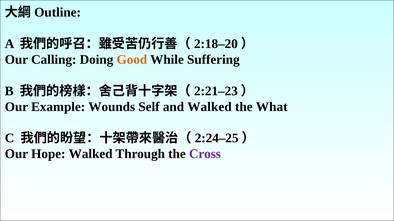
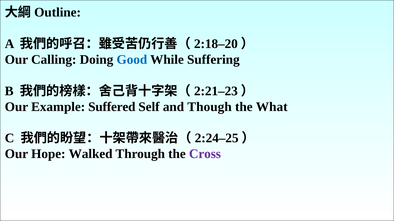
Good colour: orange -> blue (132, 60)
Wounds: Wounds -> Suffered (112, 107)
and Walked: Walked -> Though (210, 107)
